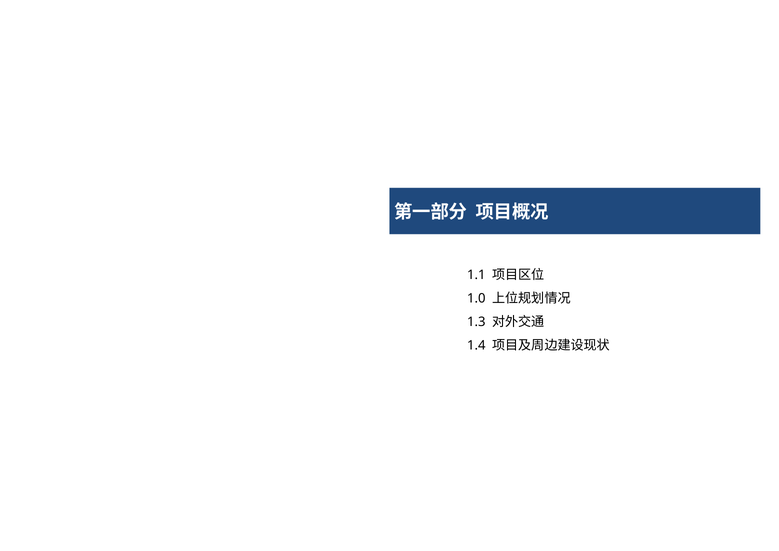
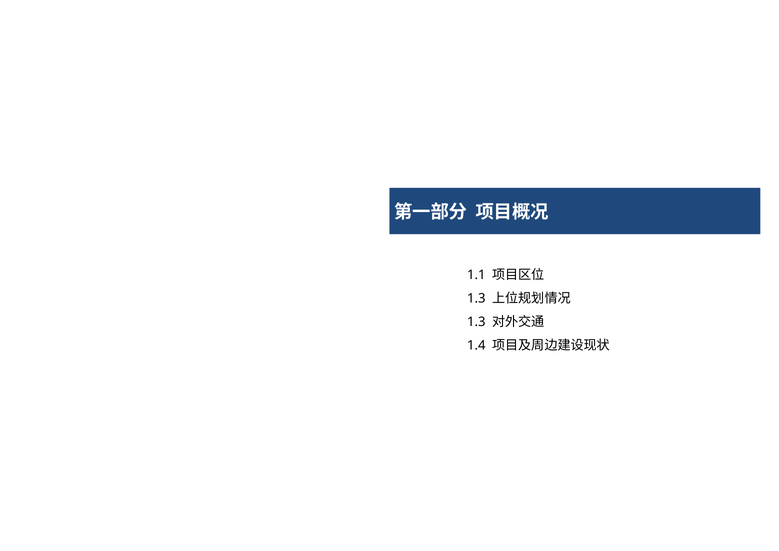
1.0: 1.0 -> 1.3 (476, 298)
